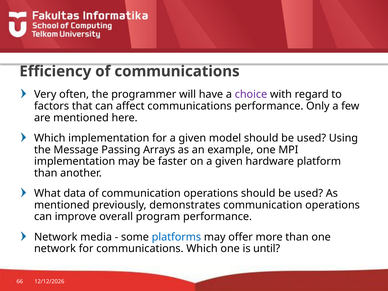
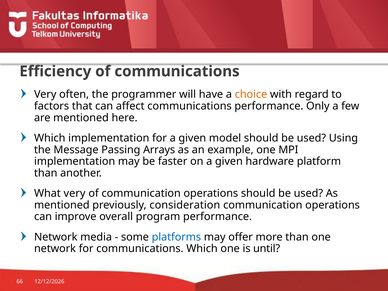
choice colour: purple -> orange (251, 94)
What data: data -> very (75, 193)
demonstrates: demonstrates -> consideration (185, 205)
